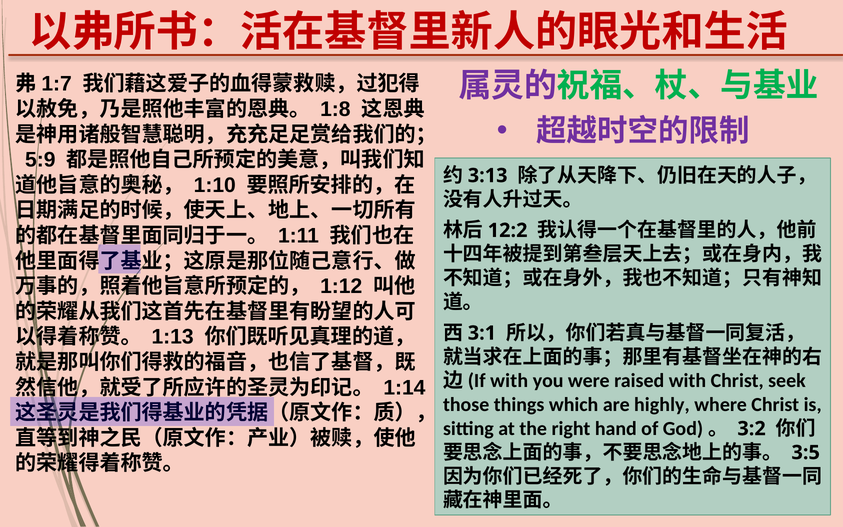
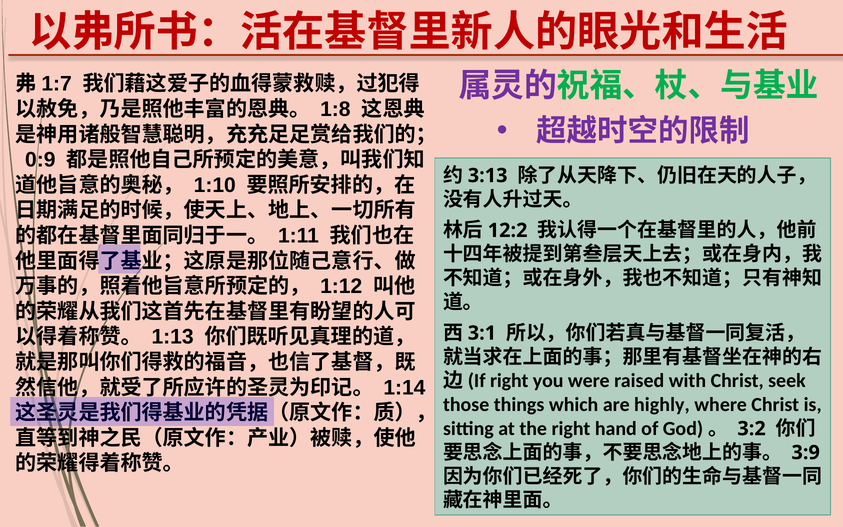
5:9: 5:9 -> 0:9 (40, 160)
with: with -> right (509, 381)
3:5: 3:5 -> 3:9 (806, 452)
